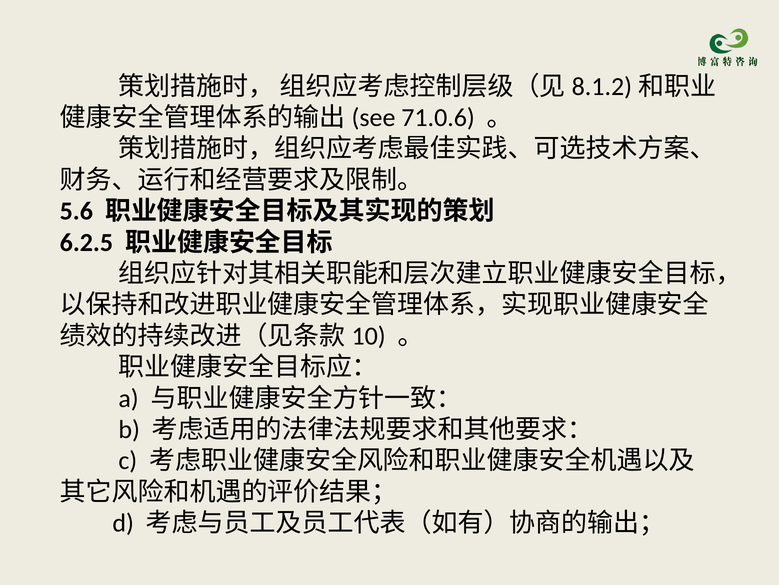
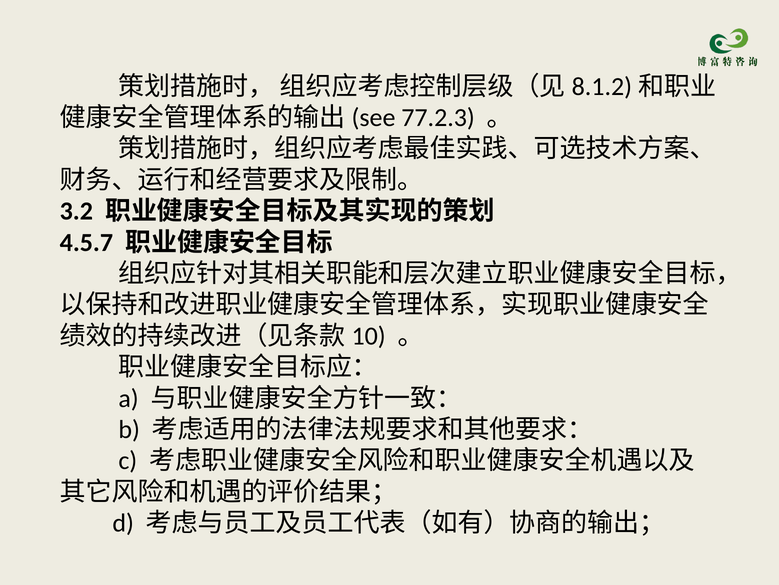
71.0.6: 71.0.6 -> 77.2.3 (438, 118)
5.6: 5.6 -> 3.2 (76, 211)
6.2.5: 6.2.5 -> 4.5.7 (86, 242)
